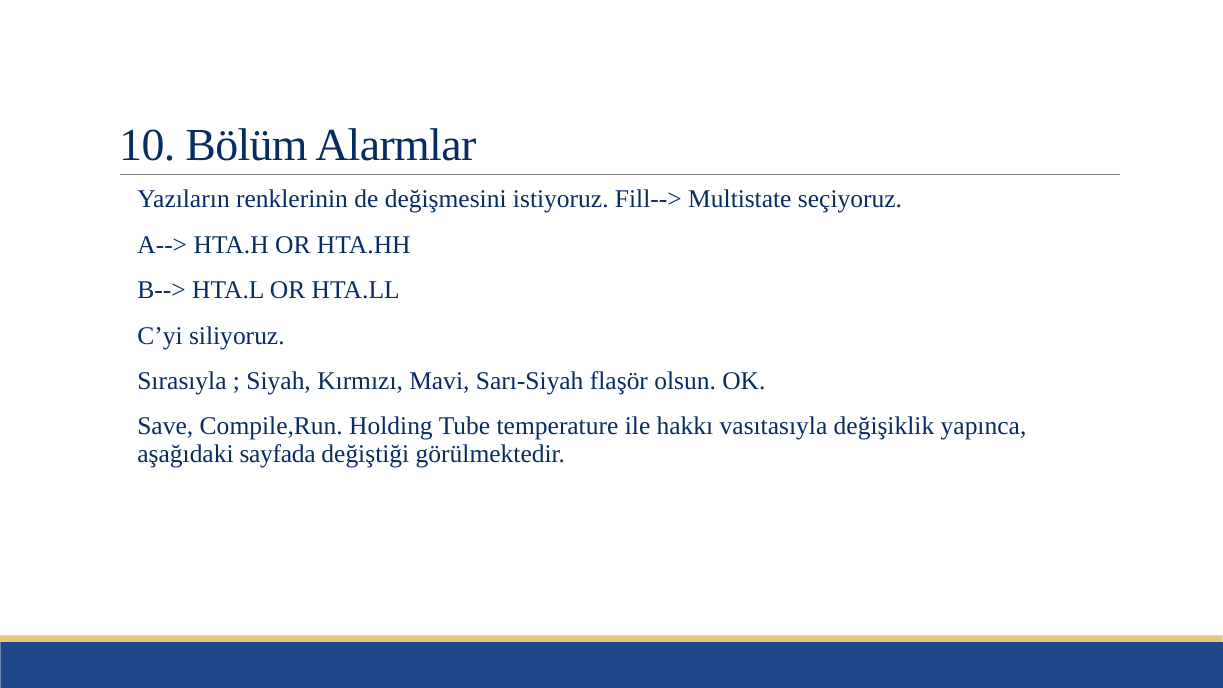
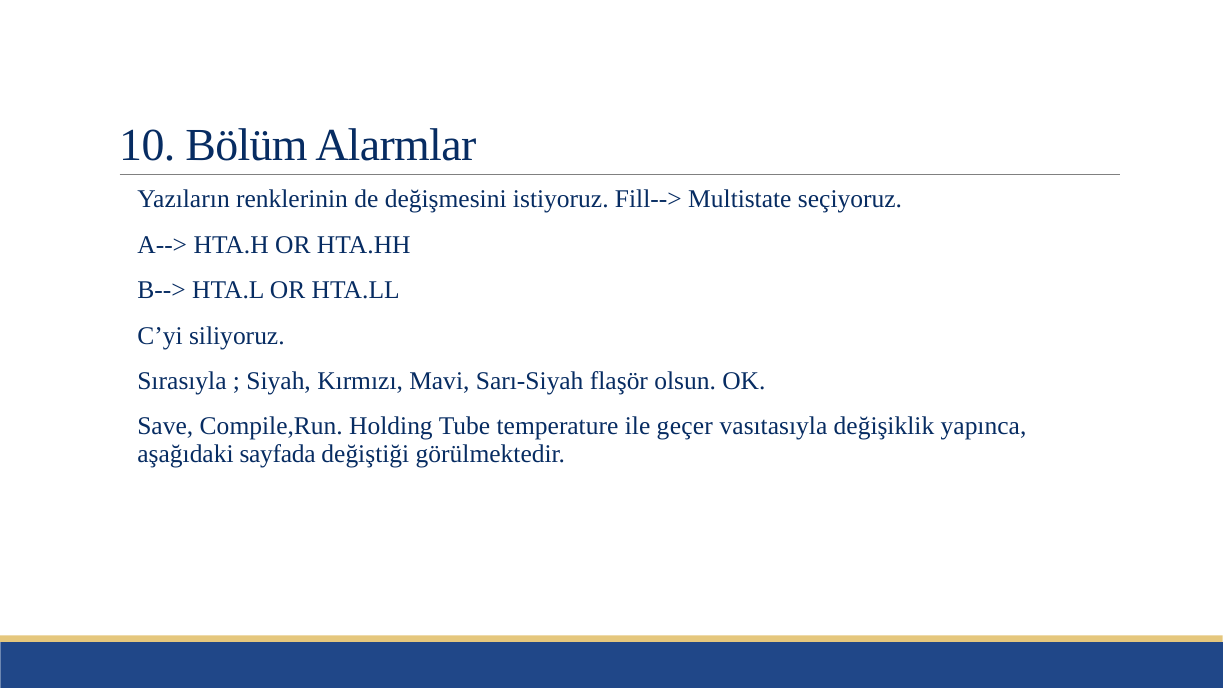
hakkı: hakkı -> geçer (685, 426)
